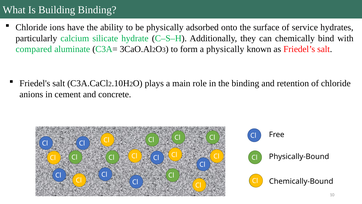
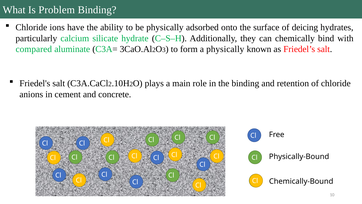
Building: Building -> Problem (57, 10)
service: service -> deicing (305, 27)
